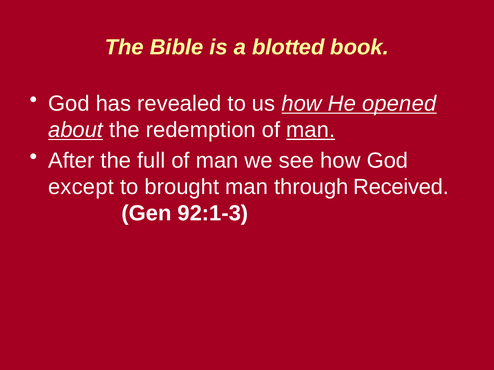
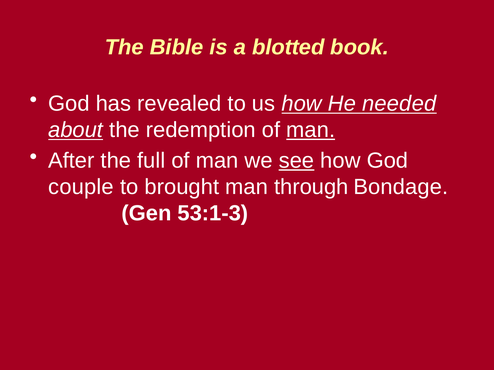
opened: opened -> needed (399, 104)
see underline: none -> present (296, 161)
except: except -> couple (81, 187)
Received: Received -> Bondage (401, 187)
92:1-3: 92:1-3 -> 53:1-3 (213, 213)
